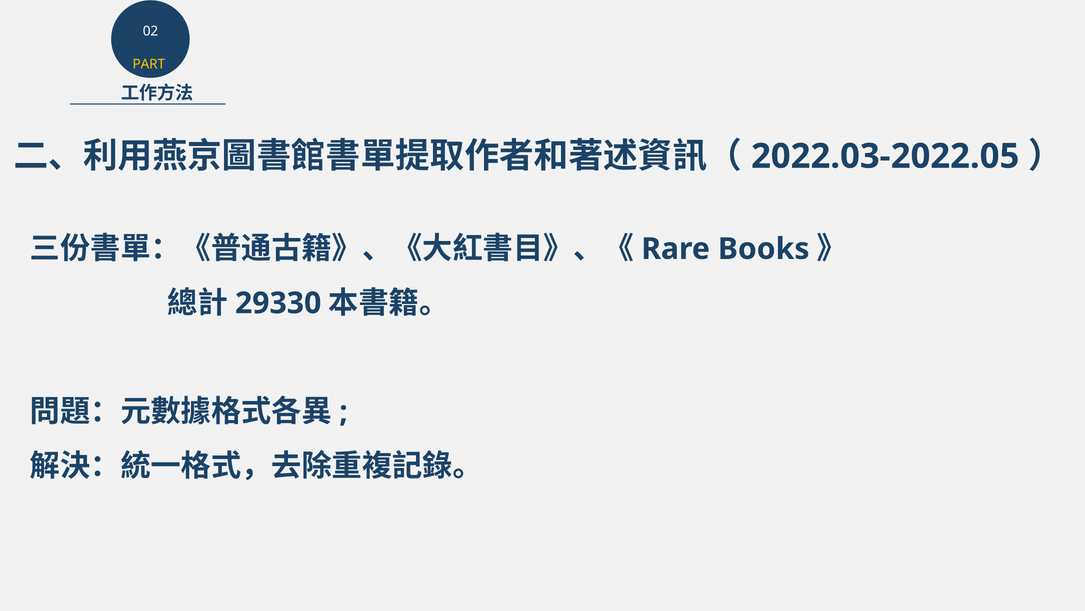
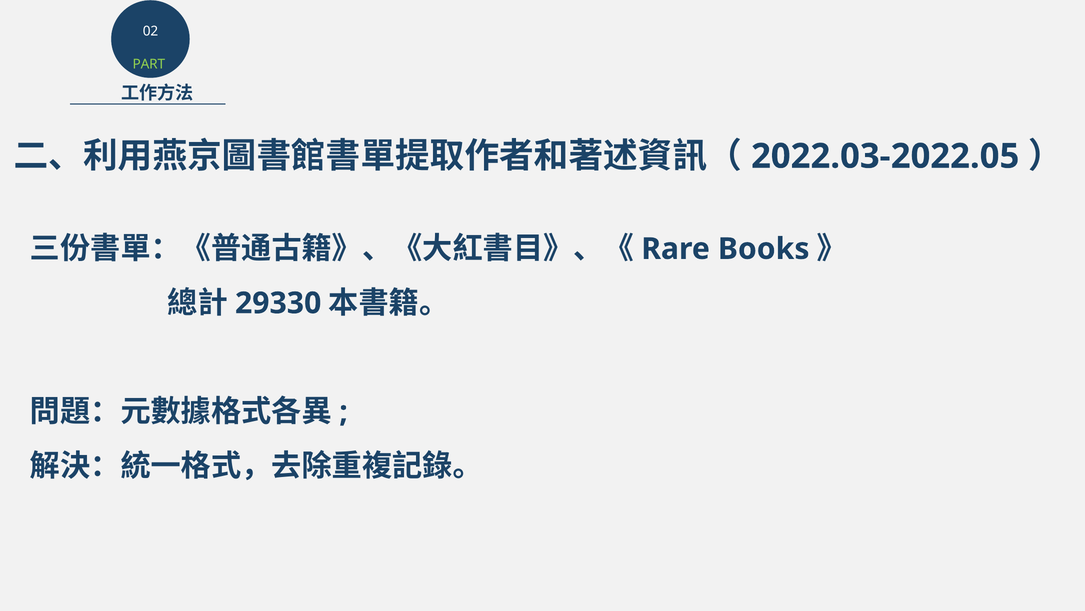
PART colour: yellow -> light green (149, 64)
